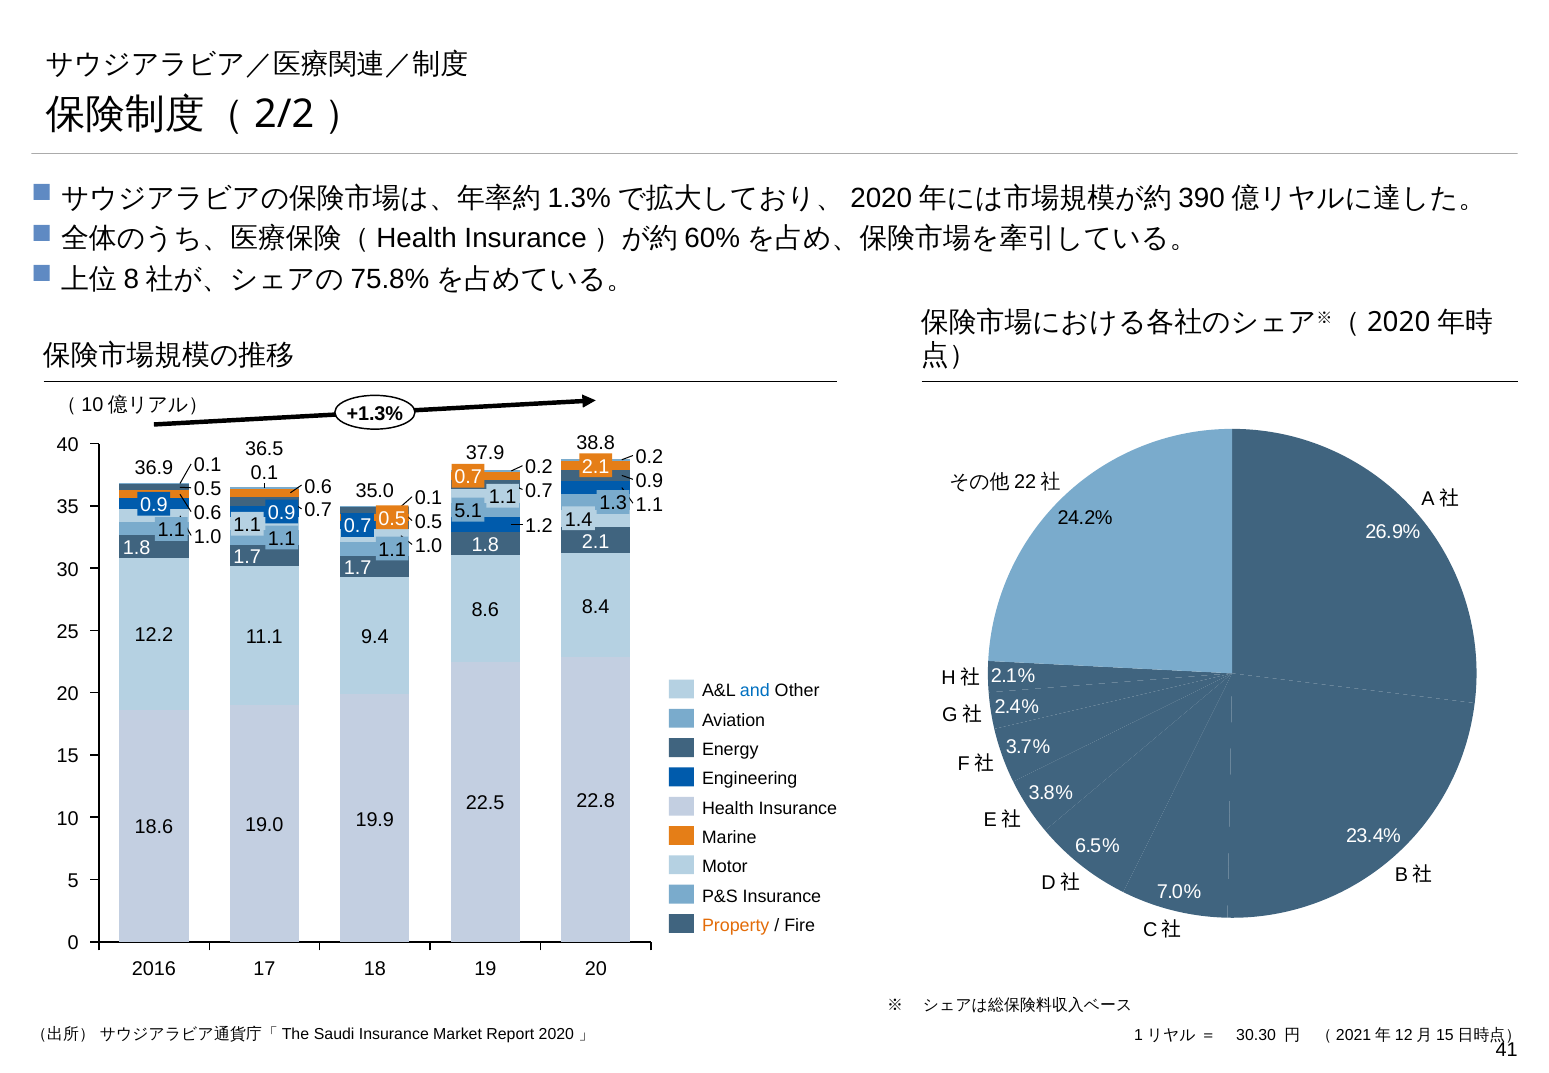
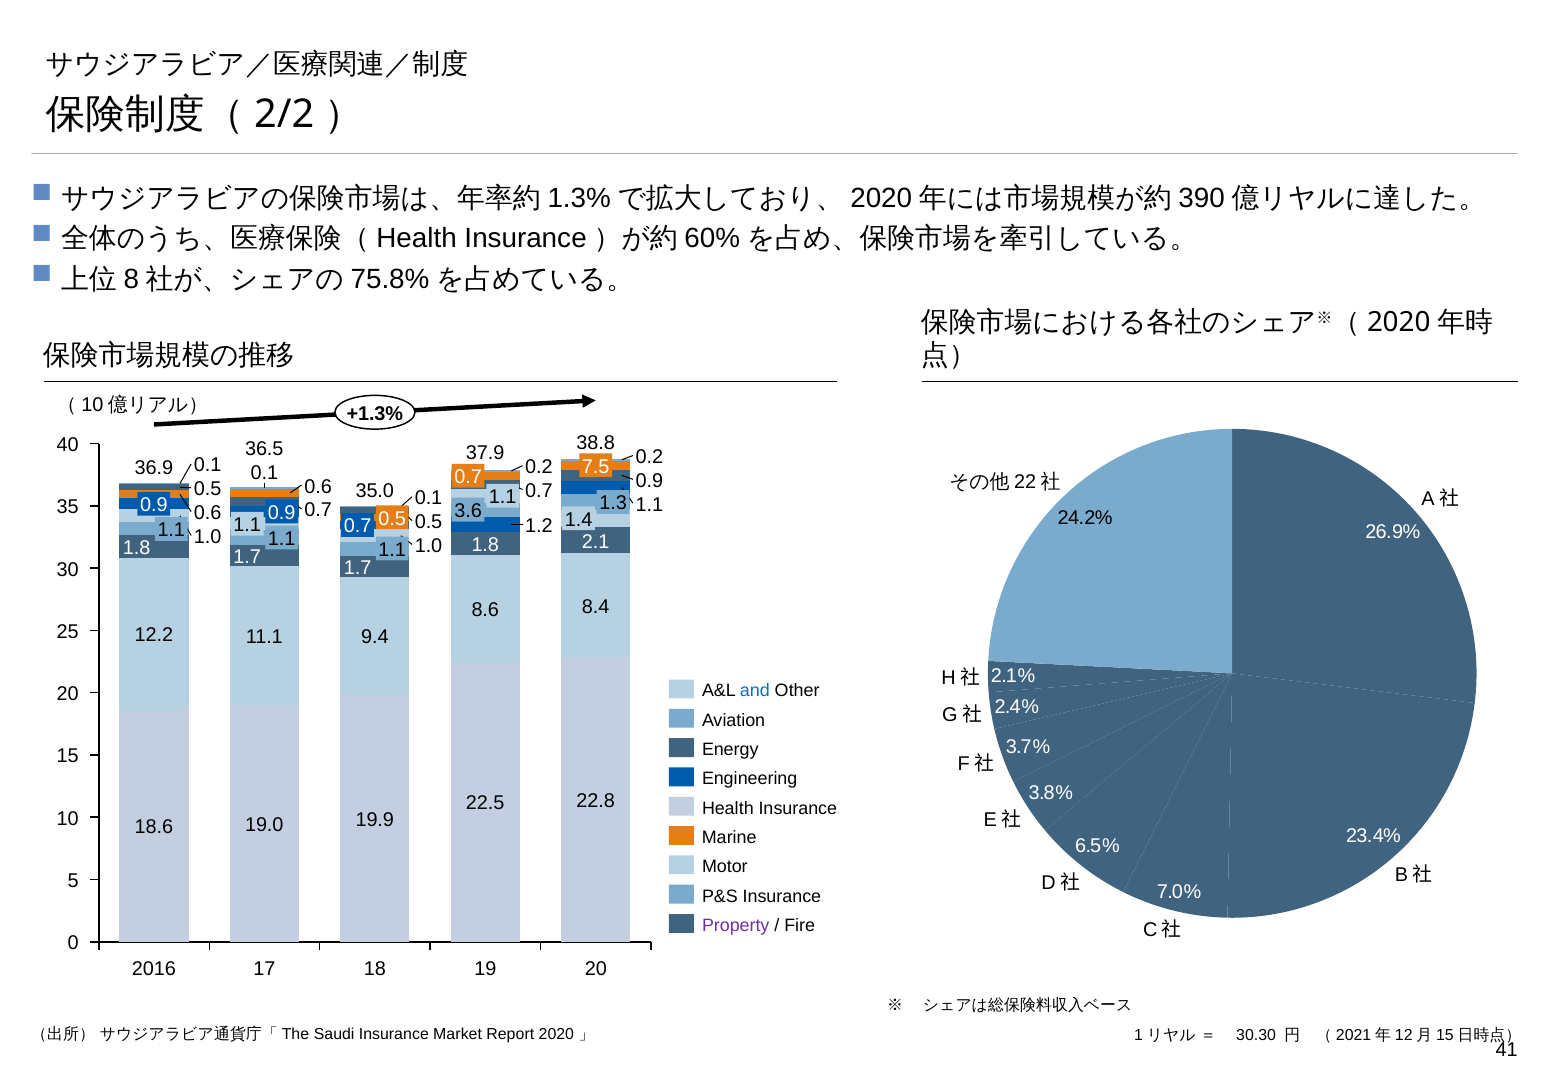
2.1: 2.1 -> 7.5 (596, 466)
5.1: 5.1 -> 3.6 (468, 511)
Property colour: orange -> purple (736, 925)
